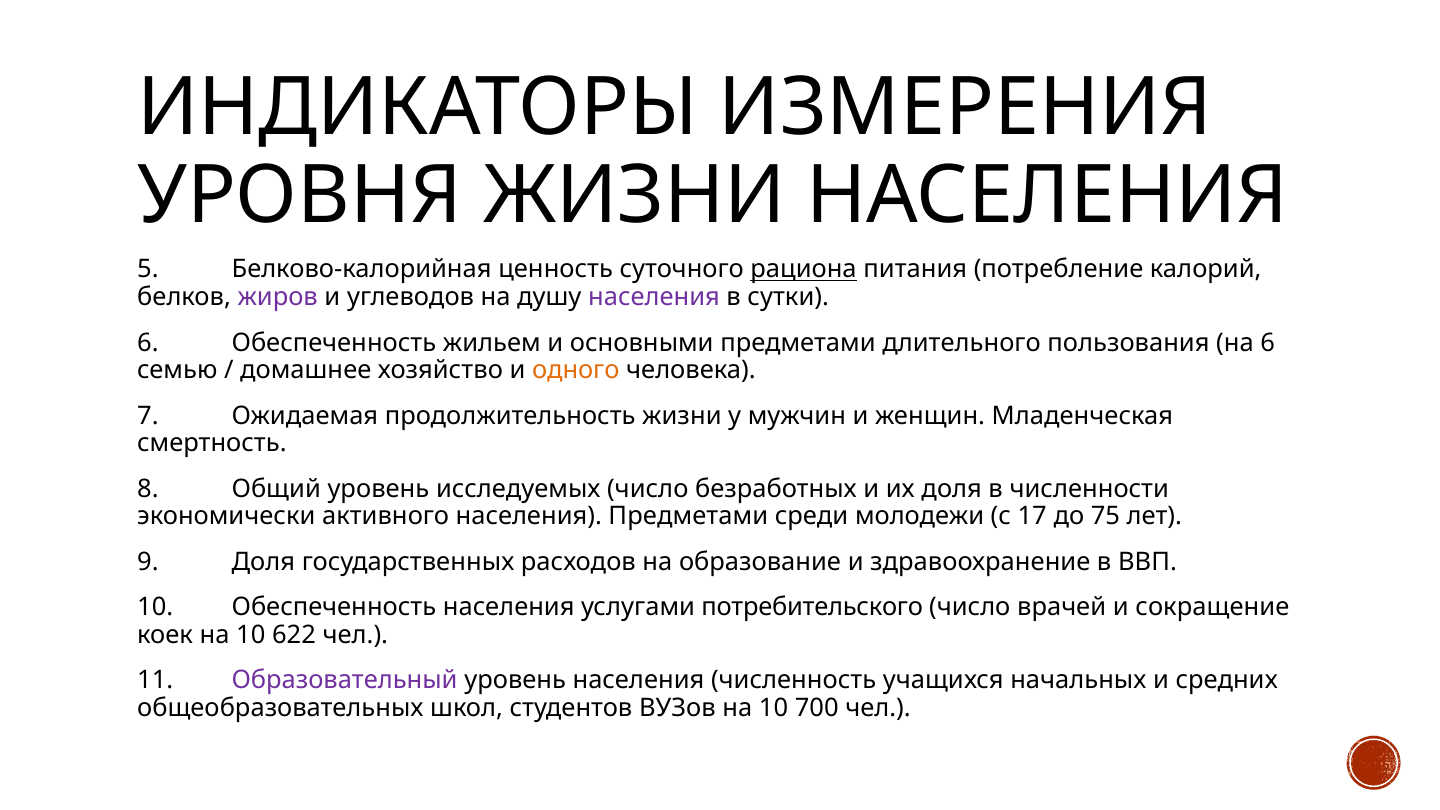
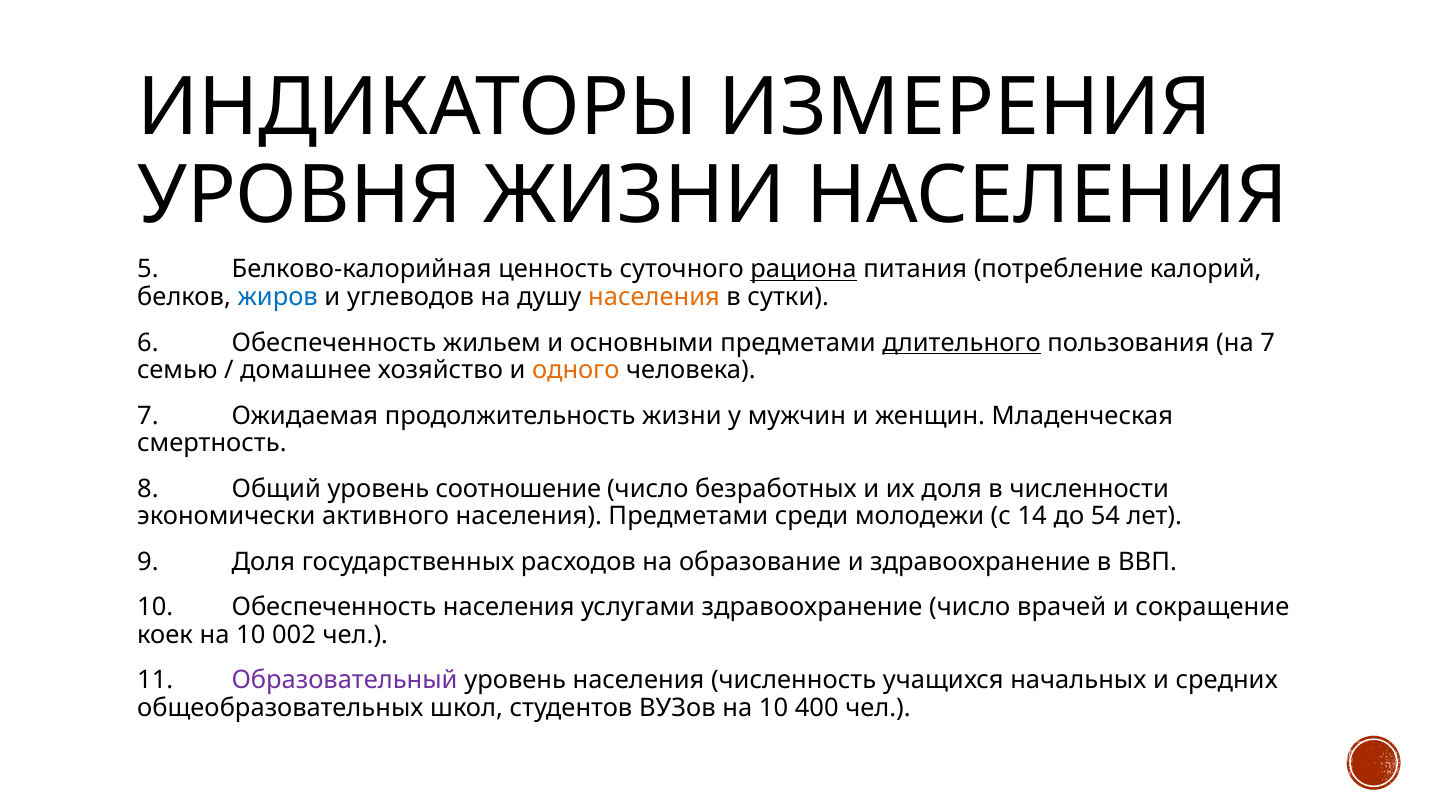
жиров colour: purple -> blue (278, 297)
населения colour: purple -> orange (654, 297)
длительного underline: none -> present (962, 343)
на 6: 6 -> 7 (1268, 343)
исследуемых: исследуемых -> соотношение (518, 489)
17: 17 -> 14 (1032, 516)
75: 75 -> 54 (1105, 516)
услугами потребительского: потребительского -> здравоохранение (812, 607)
622: 622 -> 002 (294, 635)
700: 700 -> 400 (817, 708)
